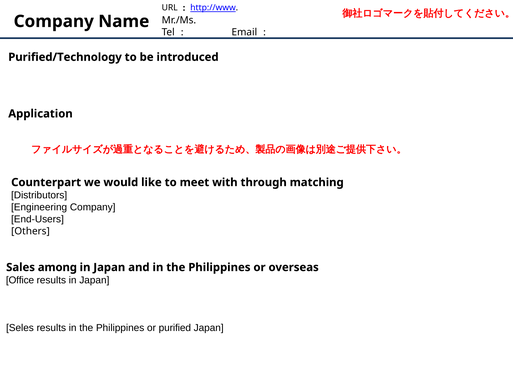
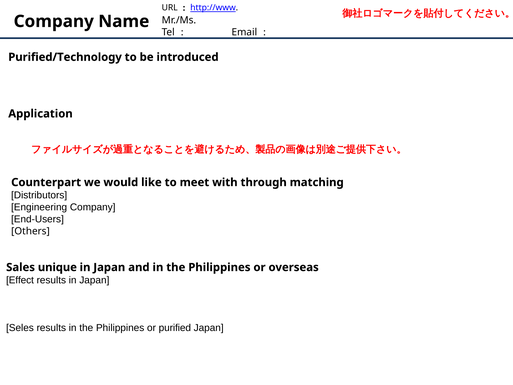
among: among -> unique (57, 267)
Office: Office -> Effect (20, 280)
